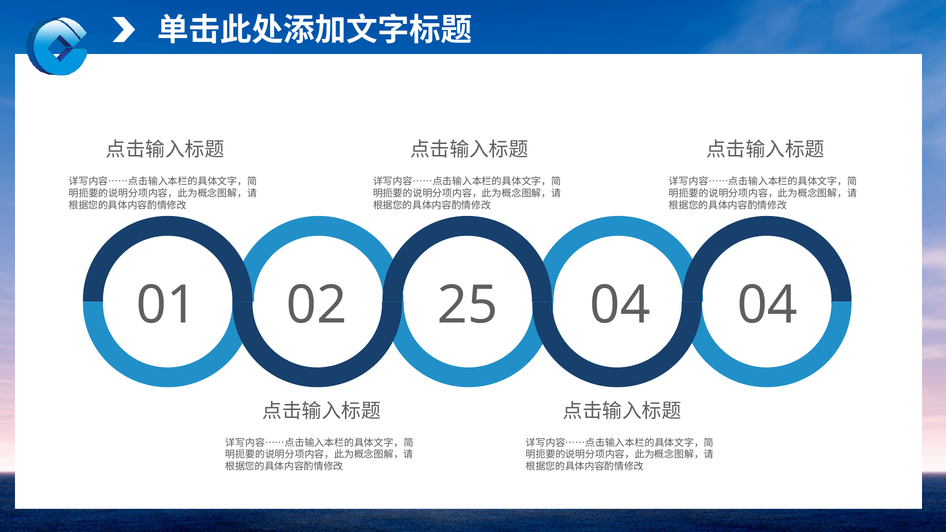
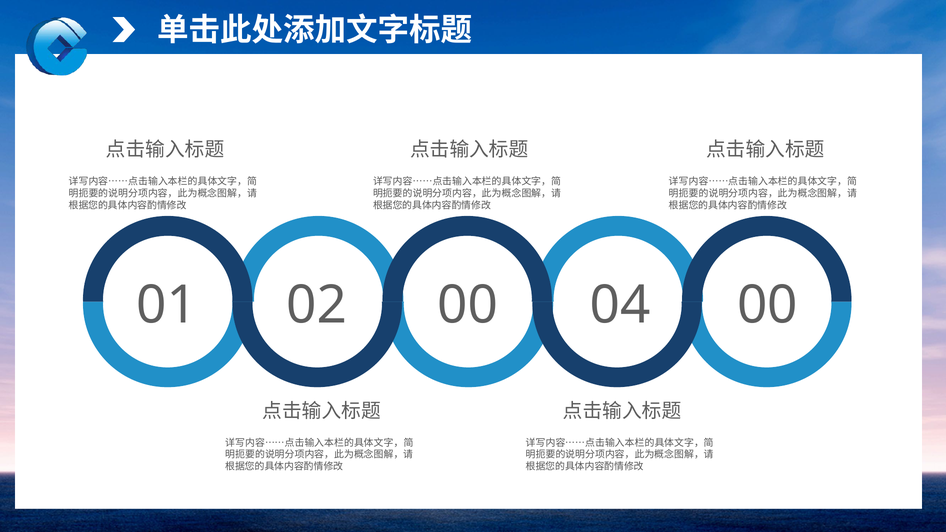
02 25: 25 -> 00 (468, 305)
04 04: 04 -> 00 (767, 305)
